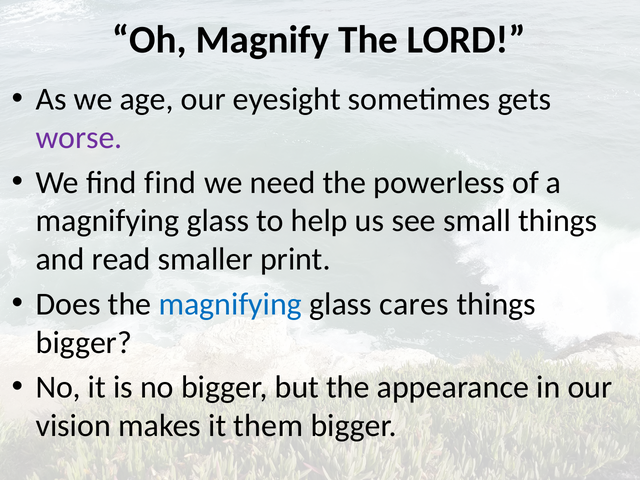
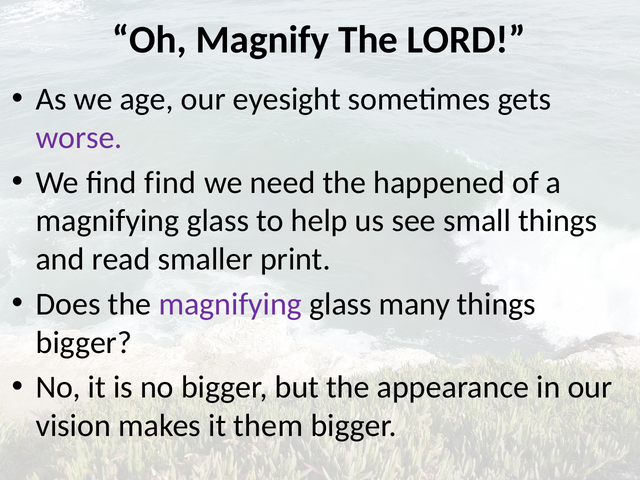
powerless: powerless -> happened (439, 182)
magnifying colour: blue -> purple (230, 304)
cares: cares -> many (414, 304)
